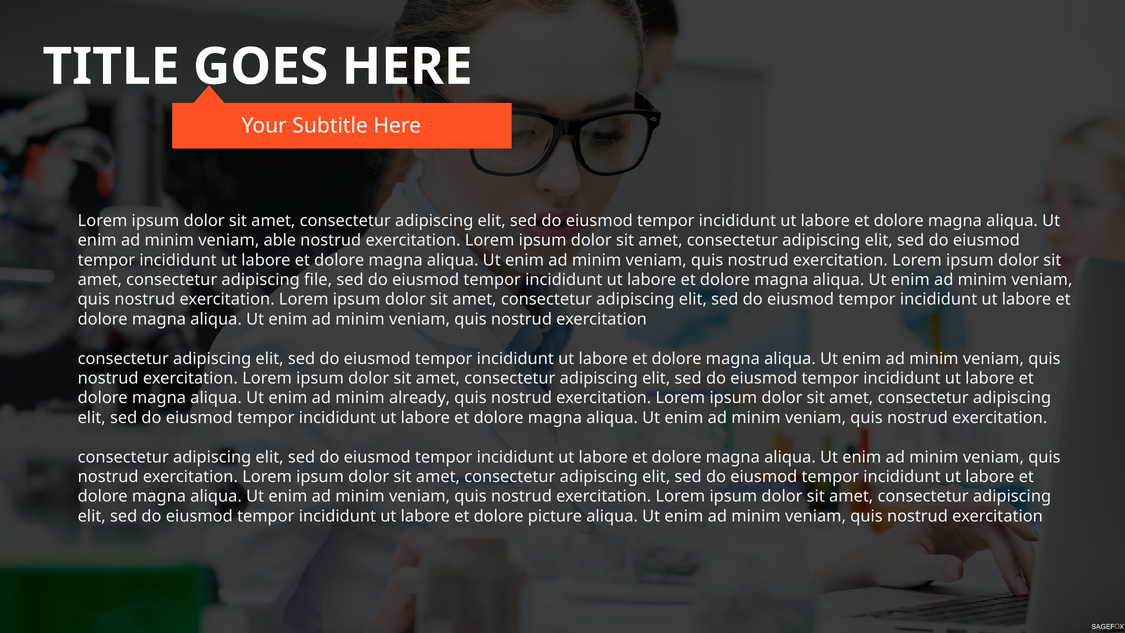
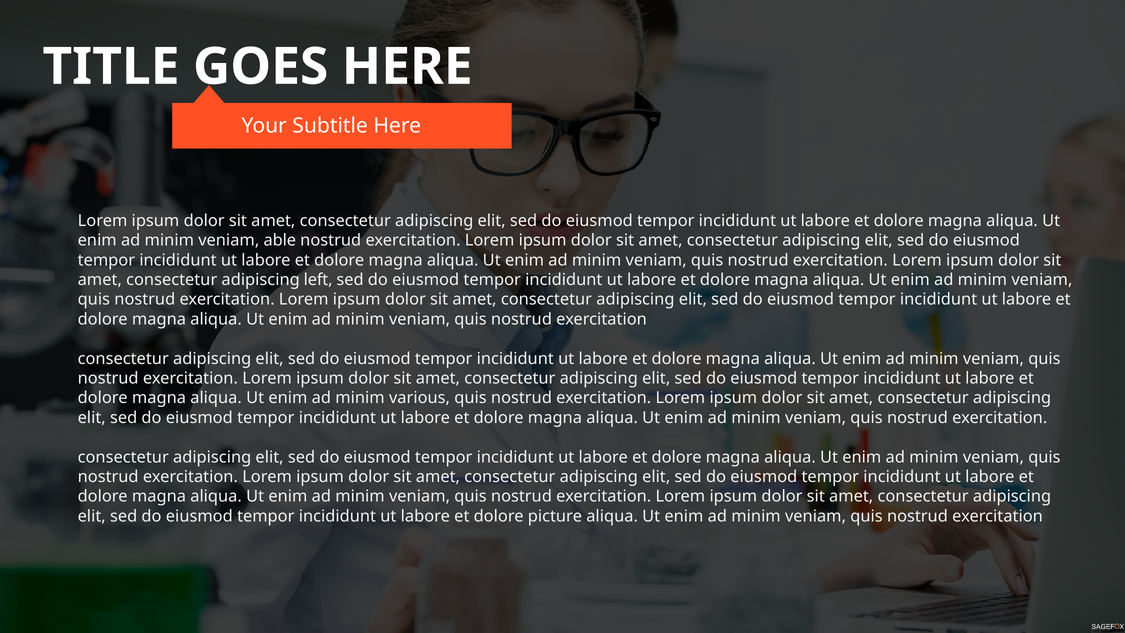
file: file -> left (318, 280)
already: already -> various (420, 398)
